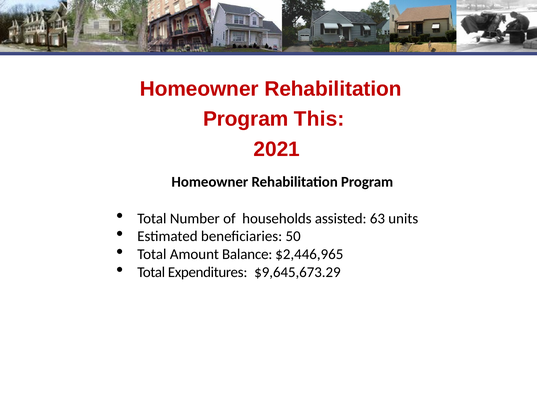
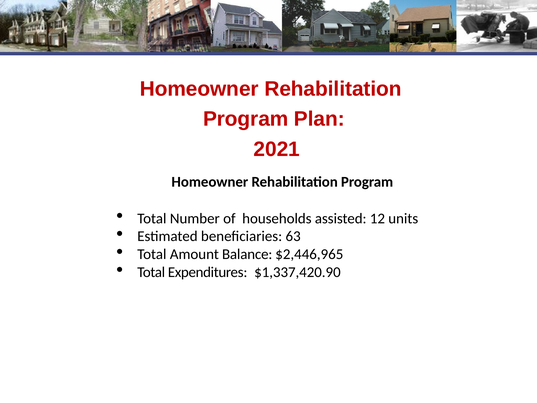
This: This -> Plan (319, 119)
63: 63 -> 12 (377, 218)
50: 50 -> 63 (293, 236)
$9,645,673.29: $9,645,673.29 -> $1,337,420.90 (297, 272)
